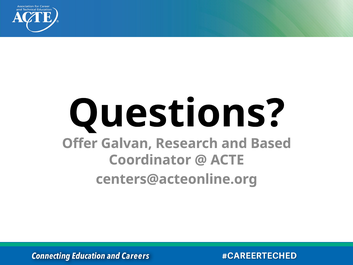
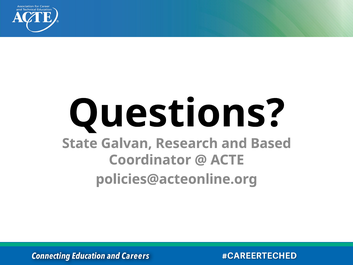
Offer: Offer -> State (80, 143)
centers@acteonline.org: centers@acteonline.org -> policies@acteonline.org (177, 179)
